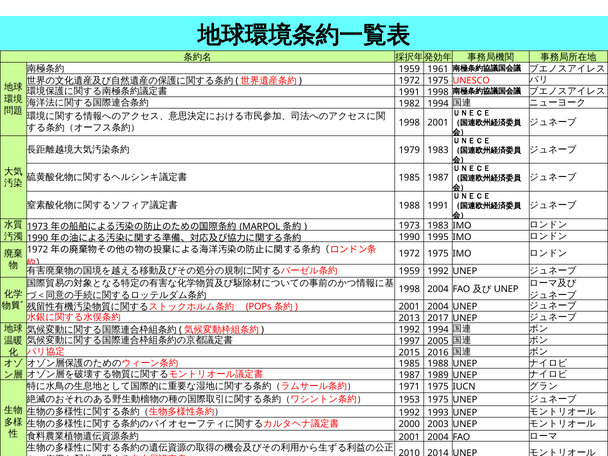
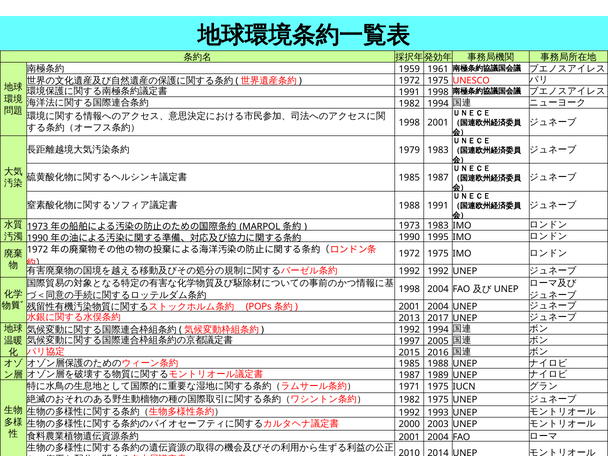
1959: 1959 -> 1992 (409, 271)
1953: 1953 -> 1982 (409, 400)
